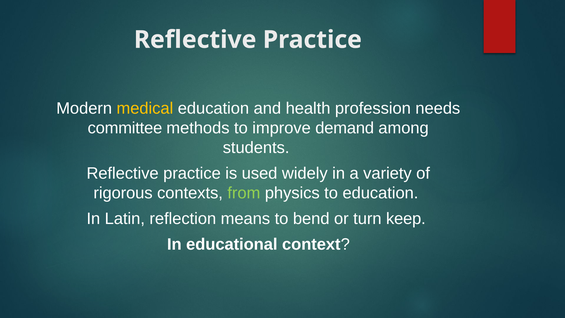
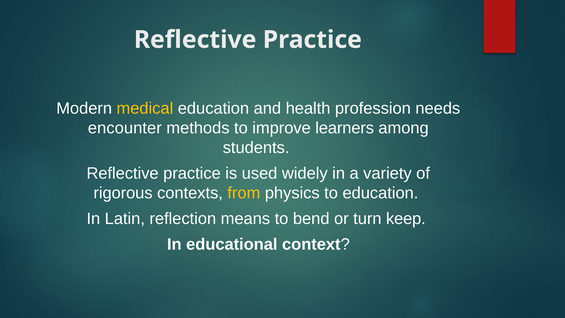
committee: committee -> encounter (125, 128)
demand: demand -> learners (345, 128)
from colour: light green -> yellow (244, 193)
